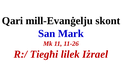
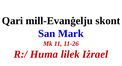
Tiegħi: Tiegħi -> Huma (44, 54)
